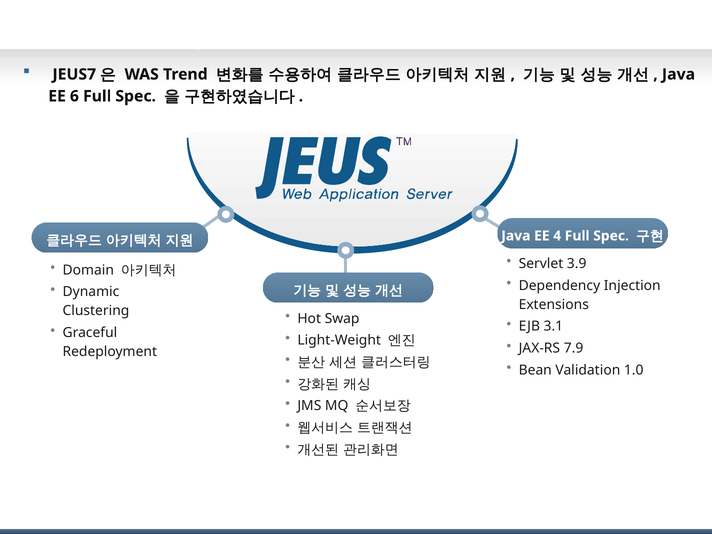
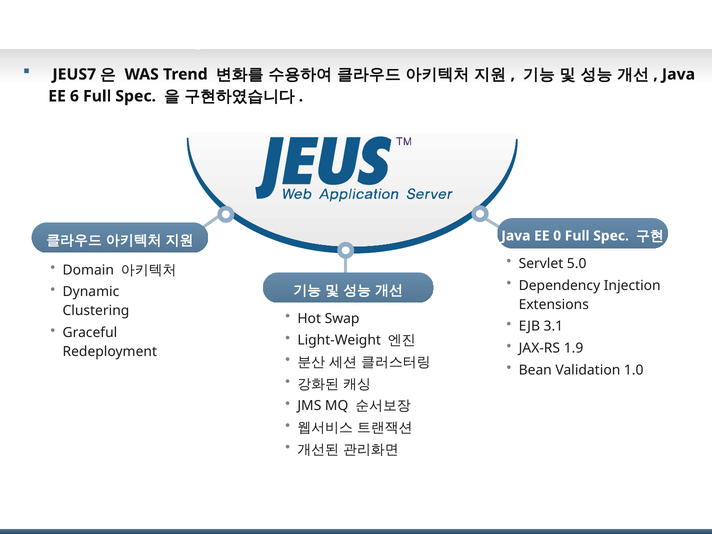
4: 4 -> 0 (557, 236)
3.9: 3.9 -> 5.0 (577, 264)
7.9: 7.9 -> 1.9 (574, 348)
